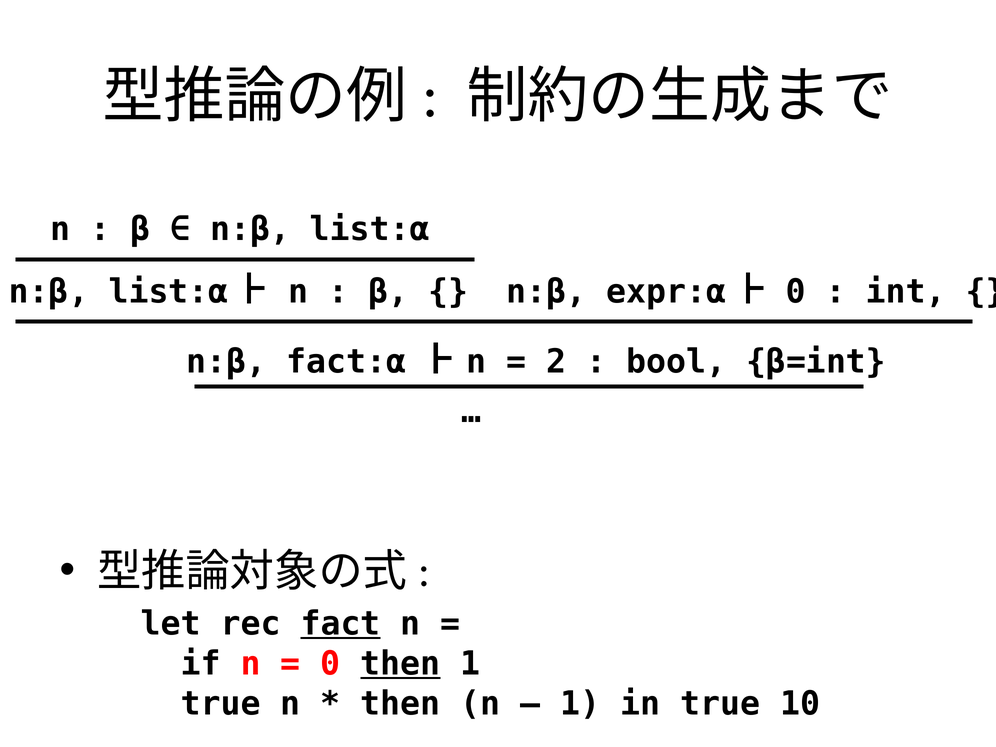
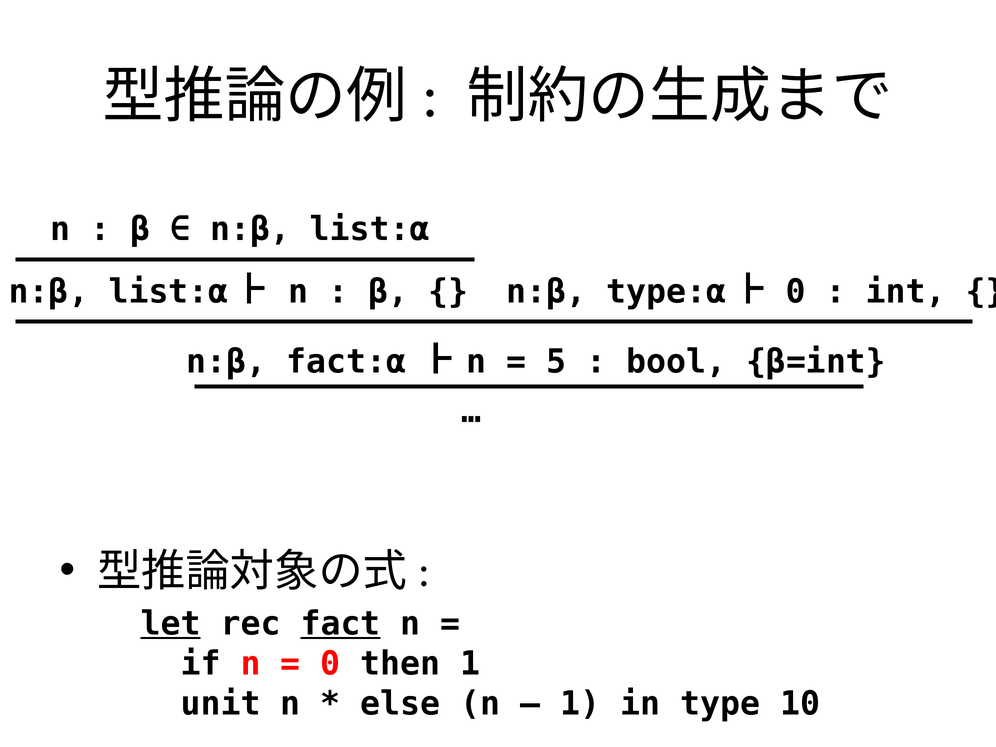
expr:α: expr:α -> type:α (666, 292)
2: 2 -> 5 (556, 362)
let underline: none -> present (171, 624)
then underline: present -> none (400, 664)
true: true -> unit (221, 704)
then: then -> else (400, 704)
in true: true -> type (720, 704)
